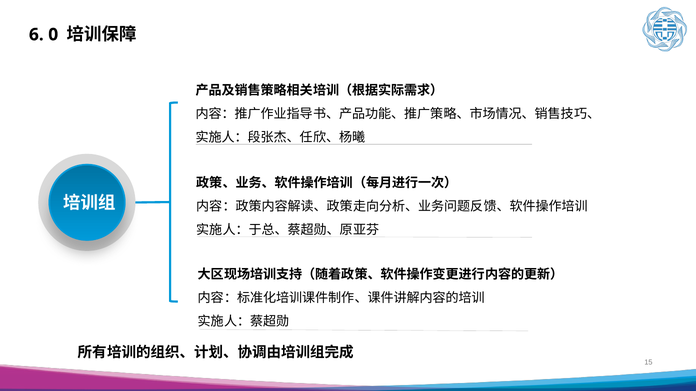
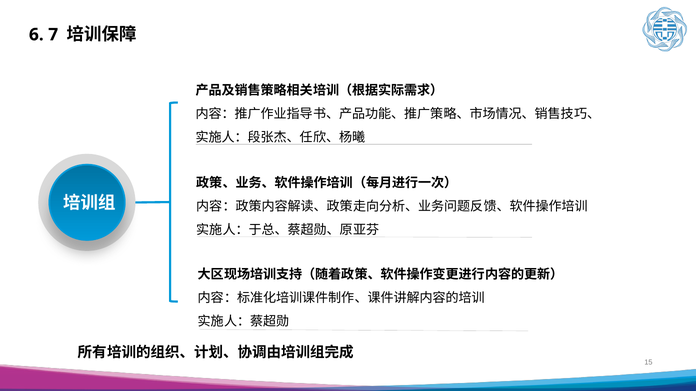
0: 0 -> 7 (53, 35)
